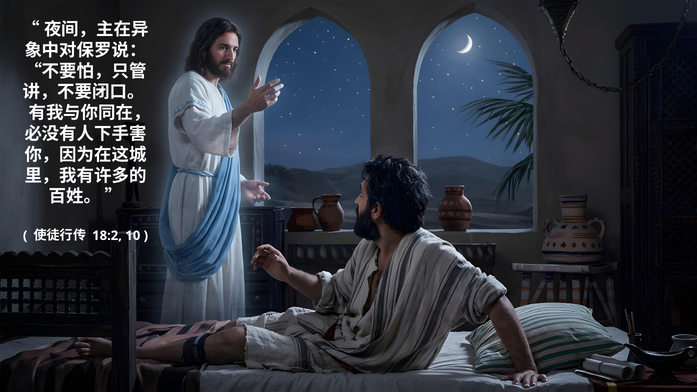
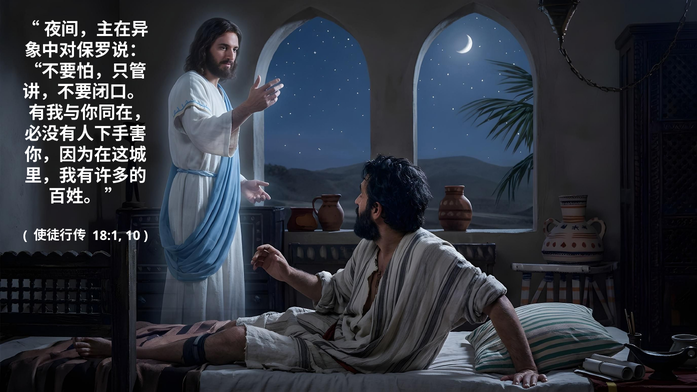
18:2: 18:2 -> 18:1 (107, 236)
